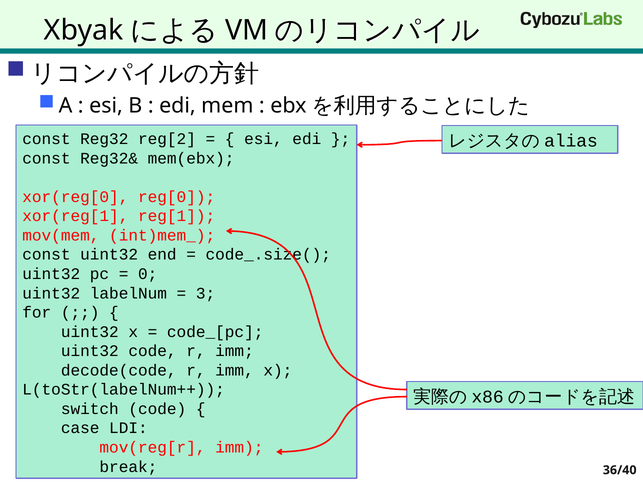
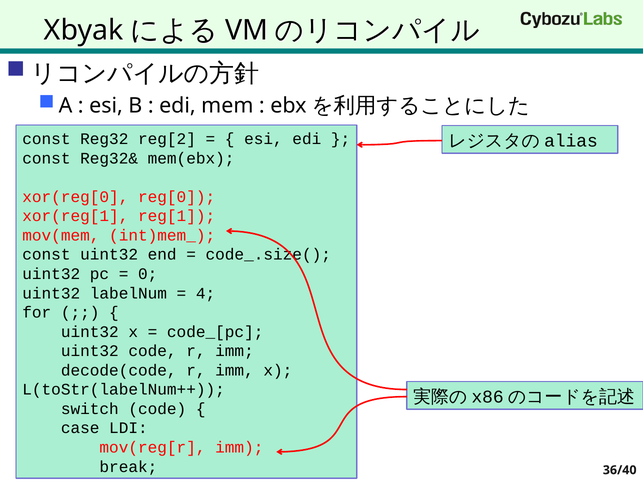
3: 3 -> 4 (206, 293)
